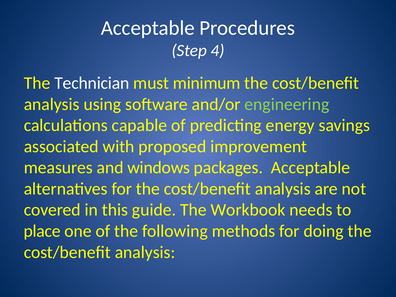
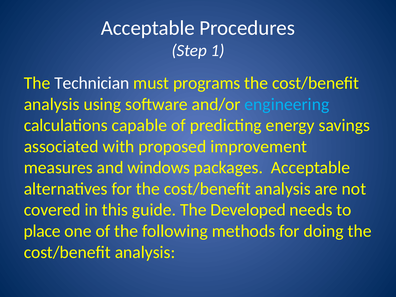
4: 4 -> 1 (218, 50)
minimum: minimum -> programs (207, 83)
engineering colour: light green -> light blue (287, 104)
Workbook: Workbook -> Developed (248, 210)
